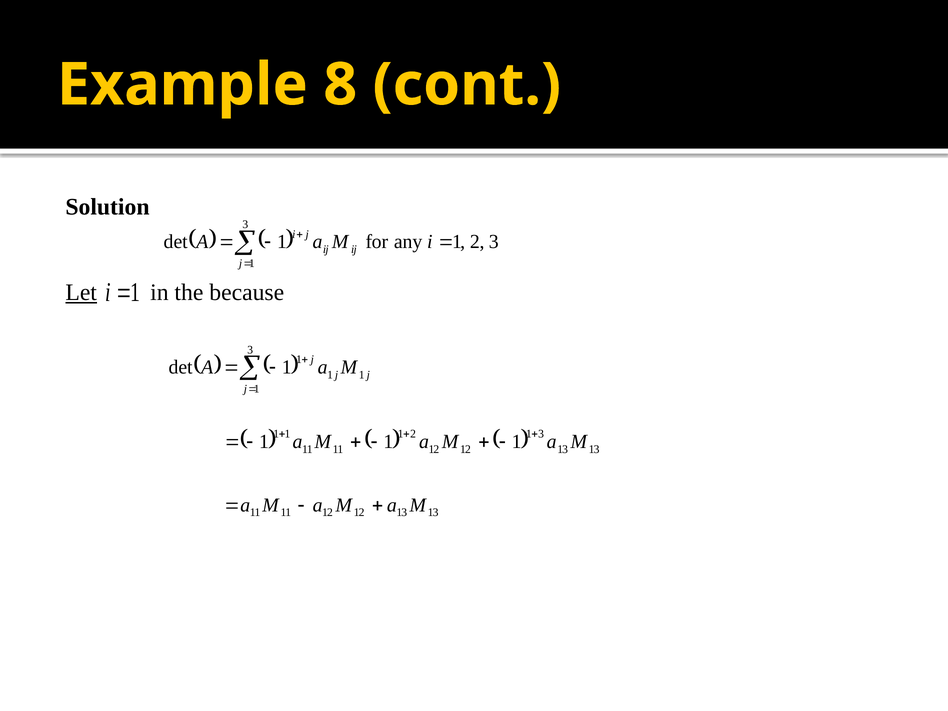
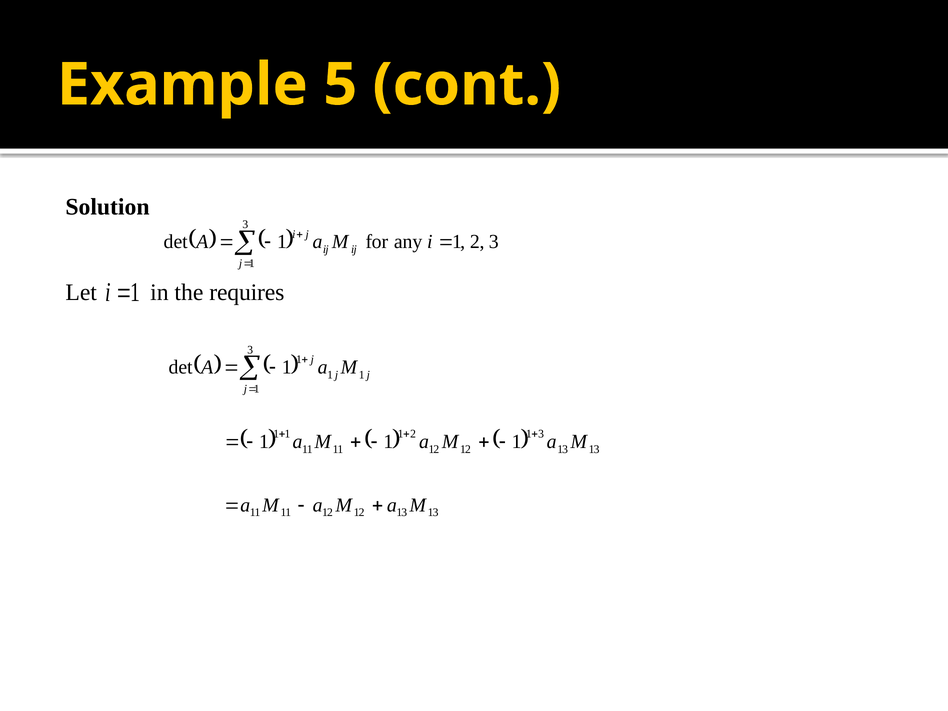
8: 8 -> 5 (340, 85)
Let underline: present -> none (81, 292)
because: because -> requires (247, 292)
